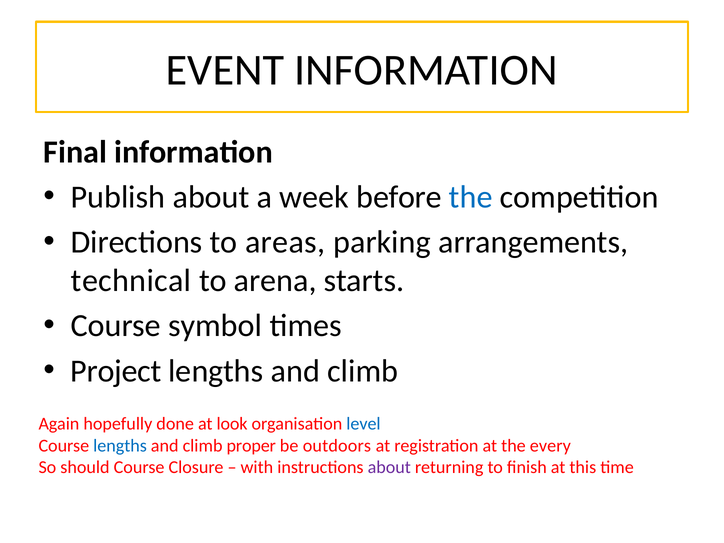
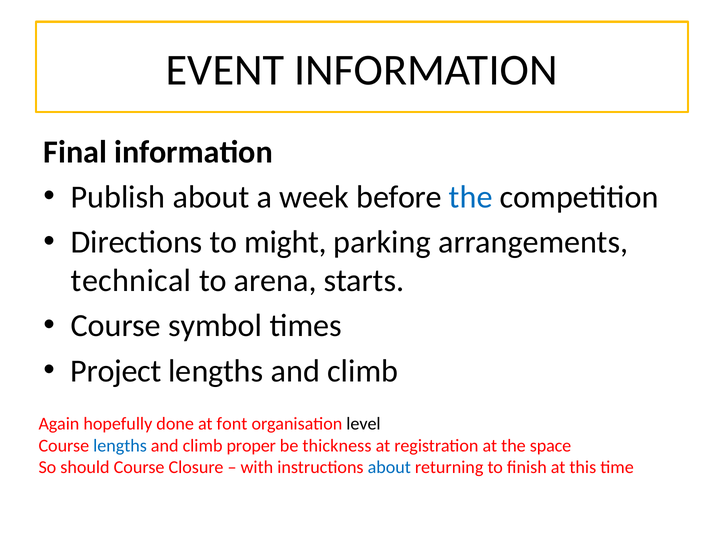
areas: areas -> might (285, 242)
look: look -> font (232, 424)
level colour: blue -> black (363, 424)
outdoors: outdoors -> thickness (337, 446)
every: every -> space (551, 446)
about colour: purple -> blue (389, 467)
